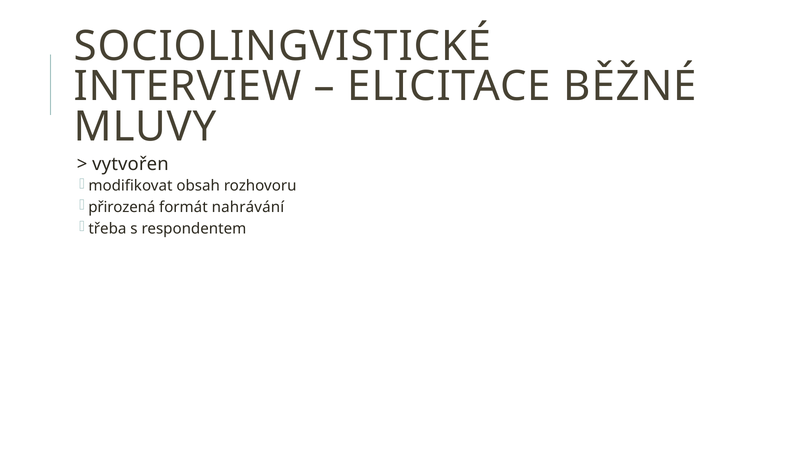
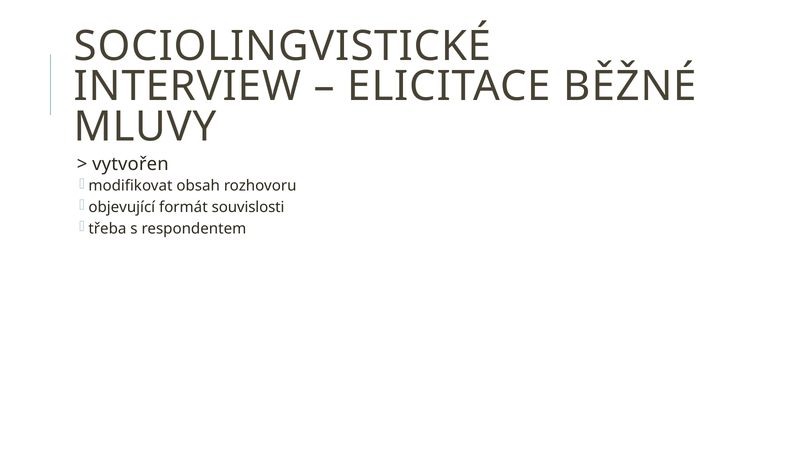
přirozená: přirozená -> objevující (122, 207)
nahrávání: nahrávání -> souvislosti (248, 207)
